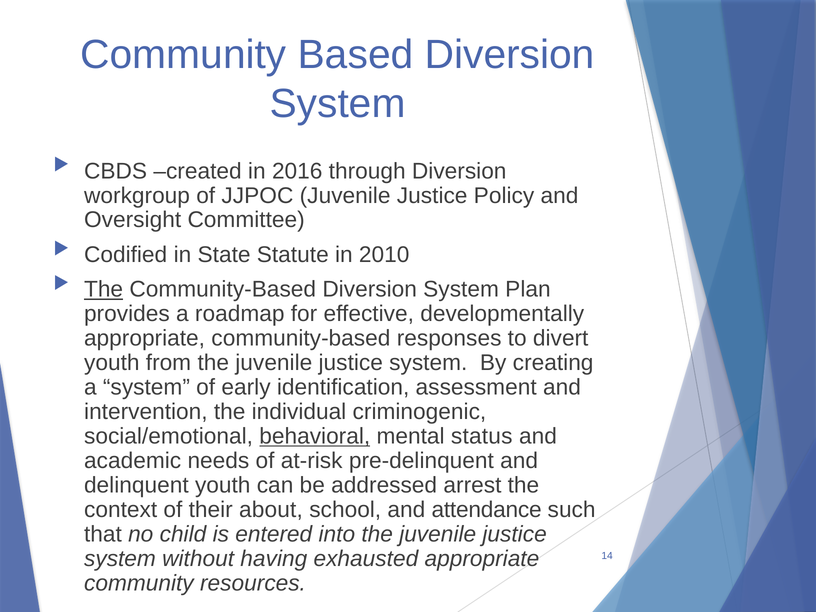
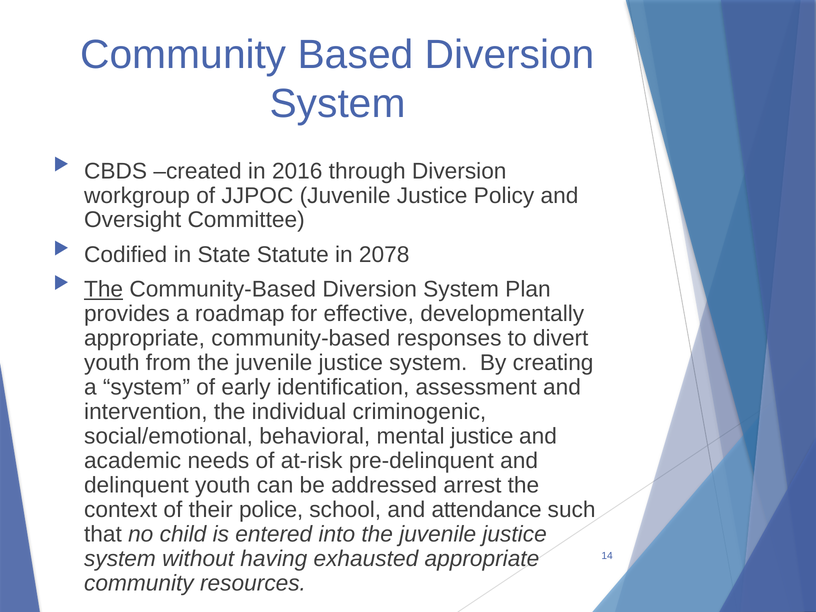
2010: 2010 -> 2078 (384, 255)
behavioral underline: present -> none (315, 436)
mental status: status -> justice (482, 436)
about: about -> police (271, 510)
